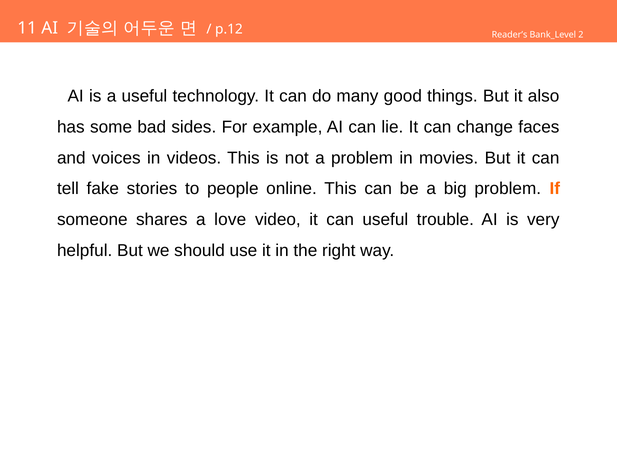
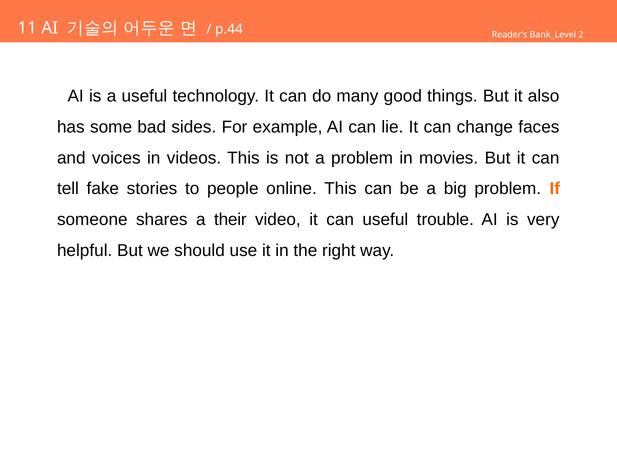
p.12: p.12 -> p.44 (229, 29)
love: love -> their (230, 220)
